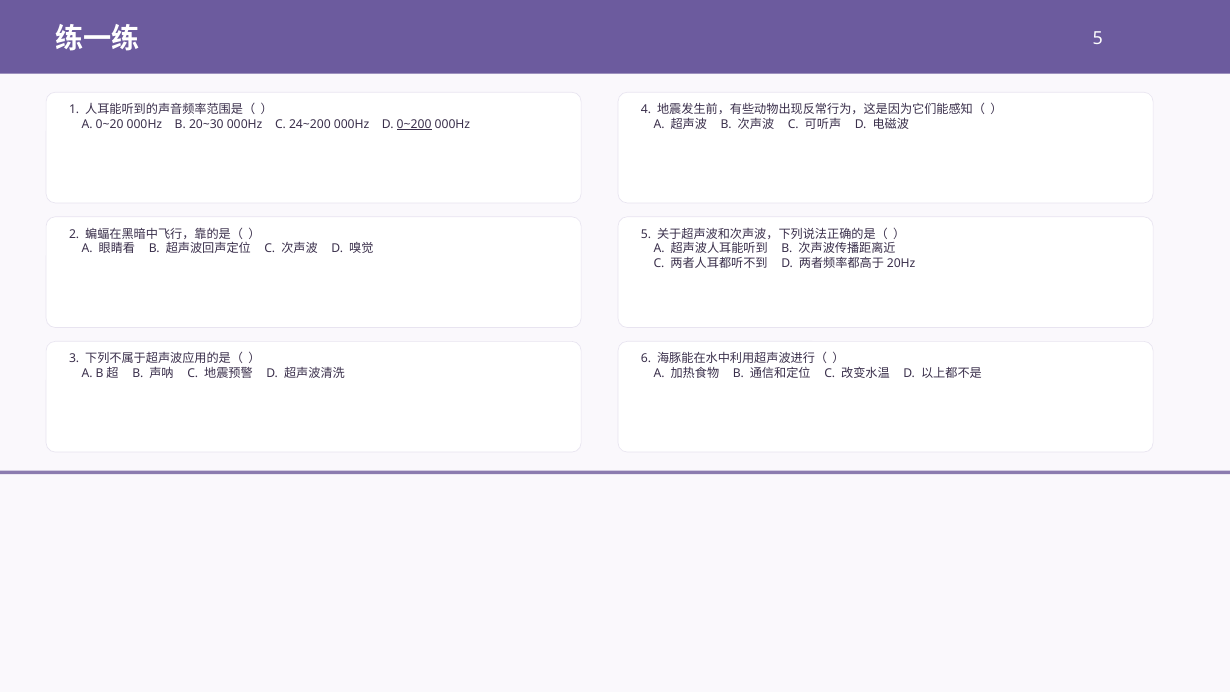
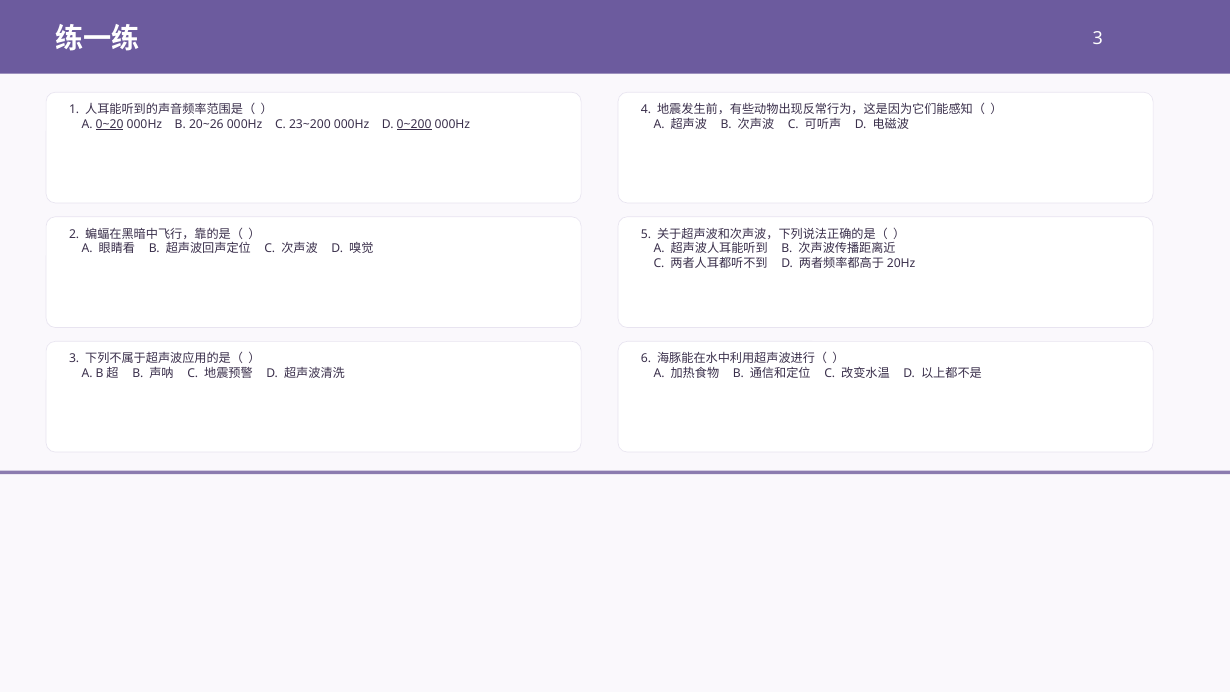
5: 5 -> 3 (1098, 38)
0~20 underline: none -> present (110, 124)
20~30: 20~30 -> 20~26 (206, 124)
24~200: 24~200 -> 23~200 (310, 124)
